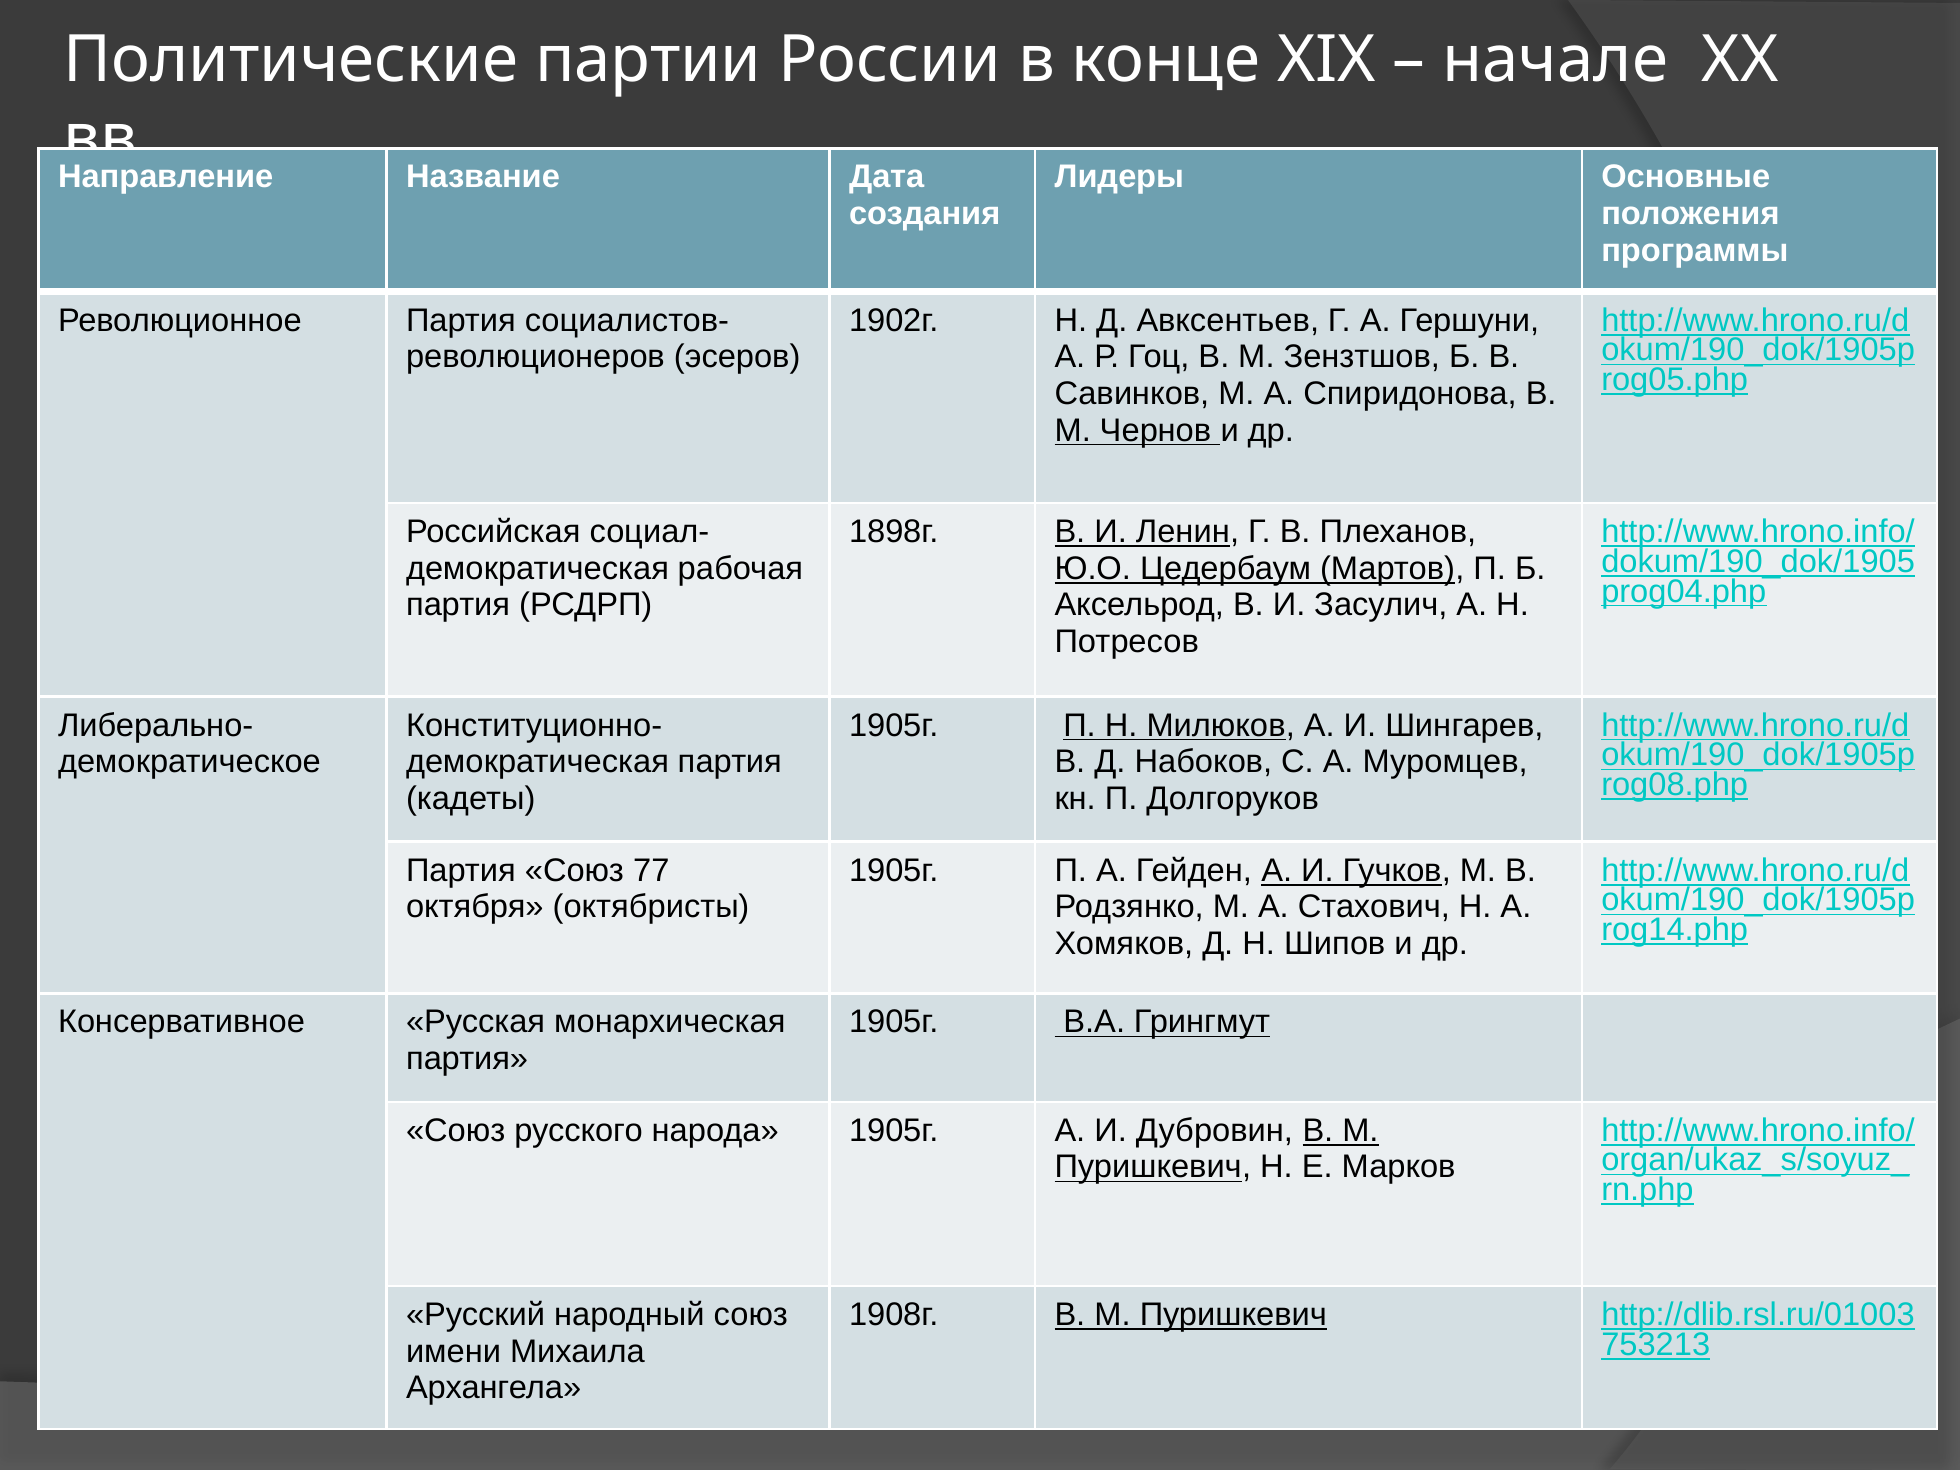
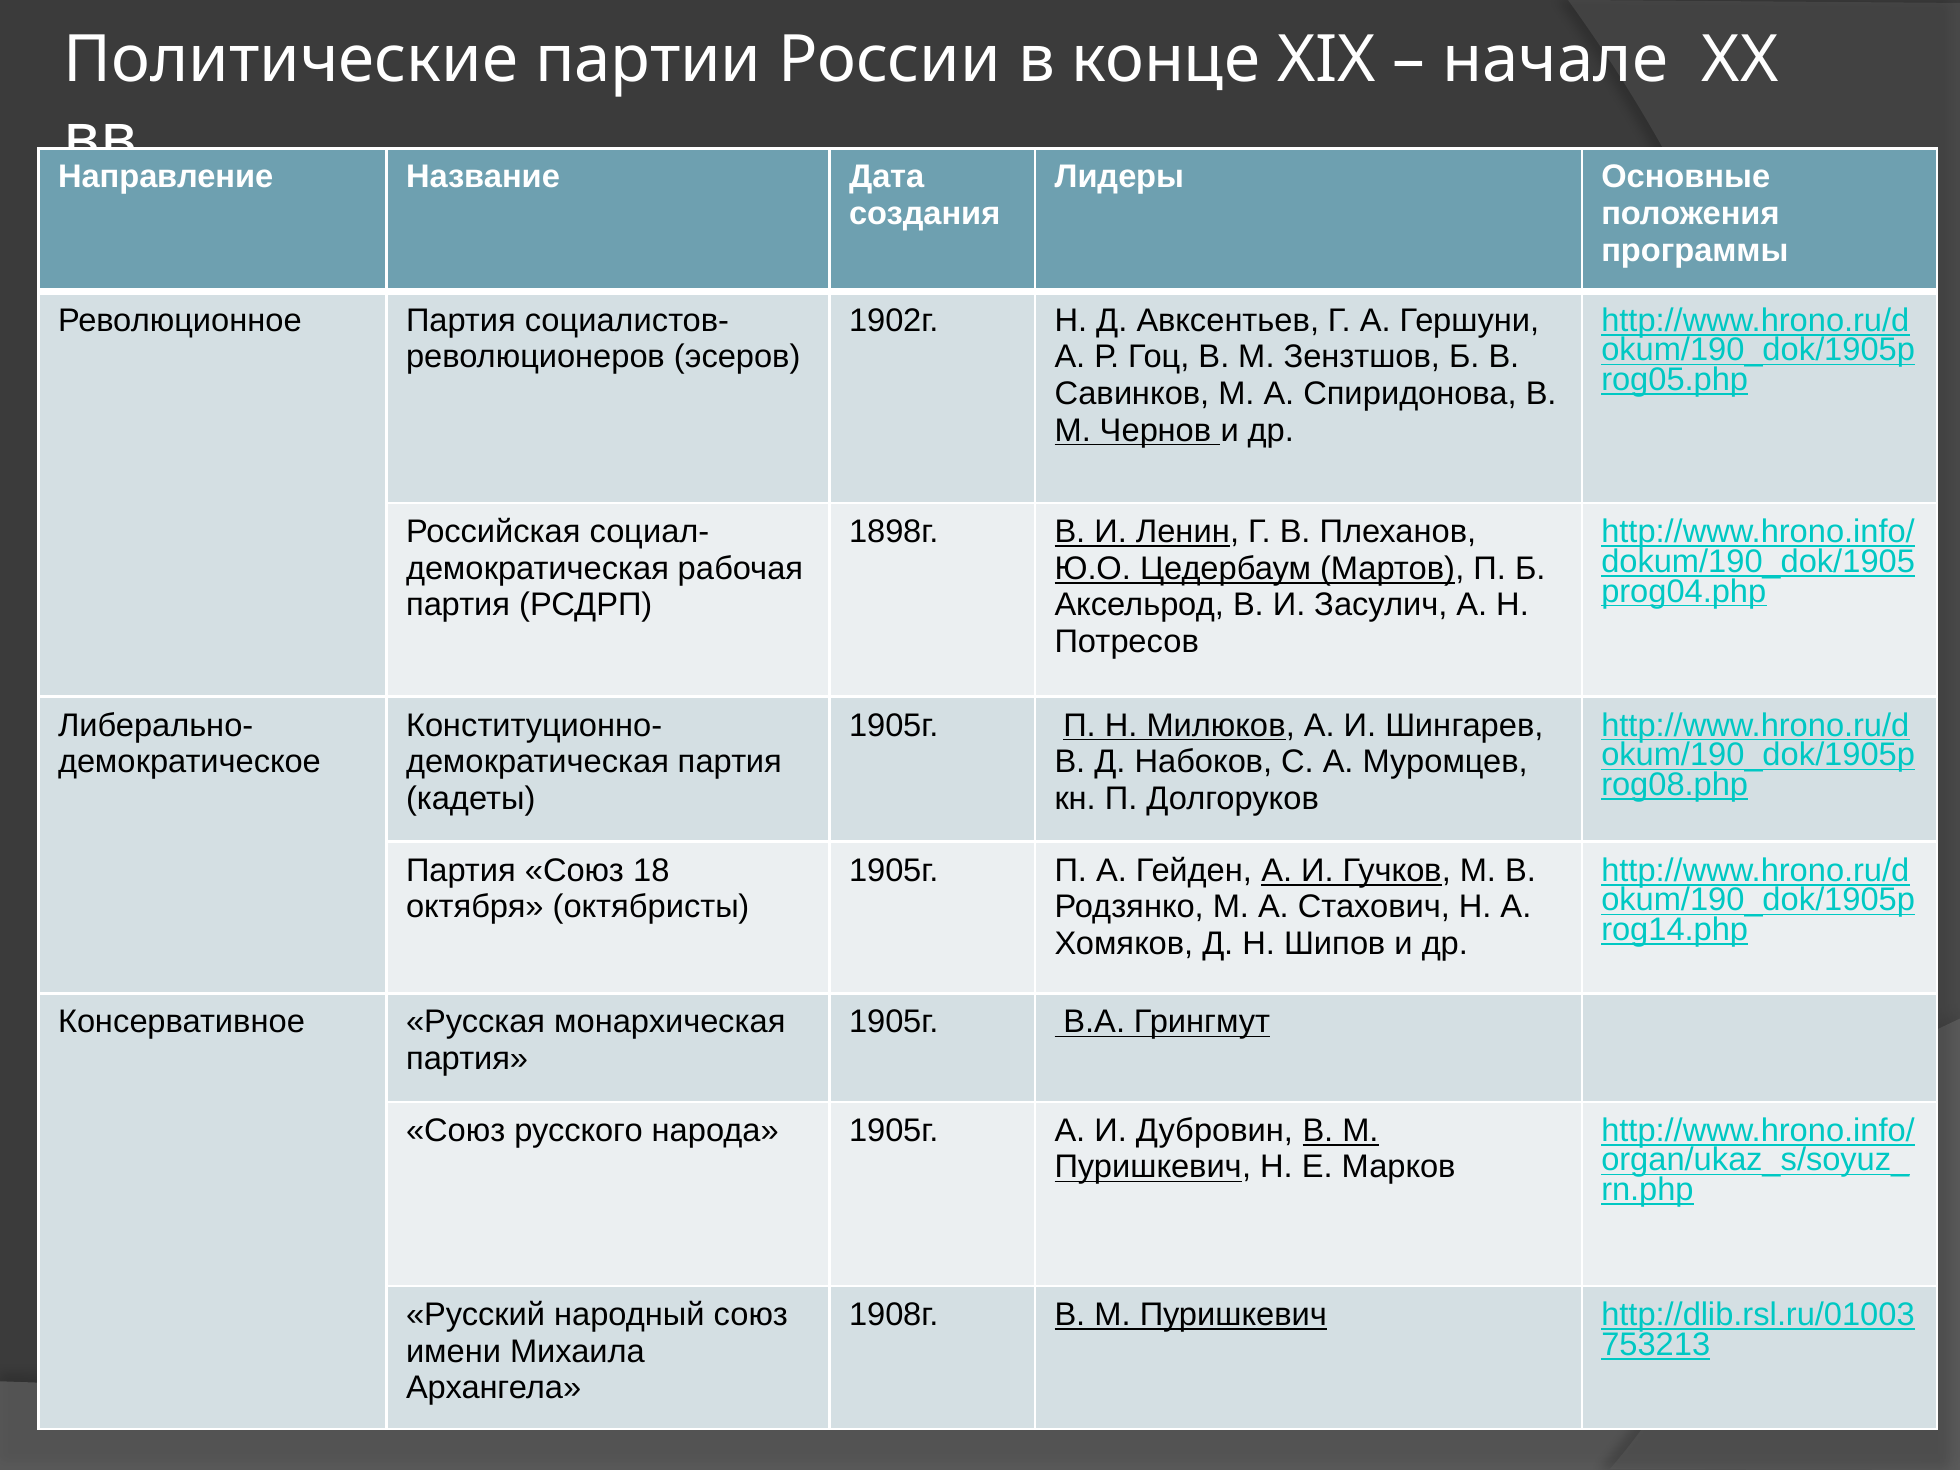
77: 77 -> 18 (651, 870)
